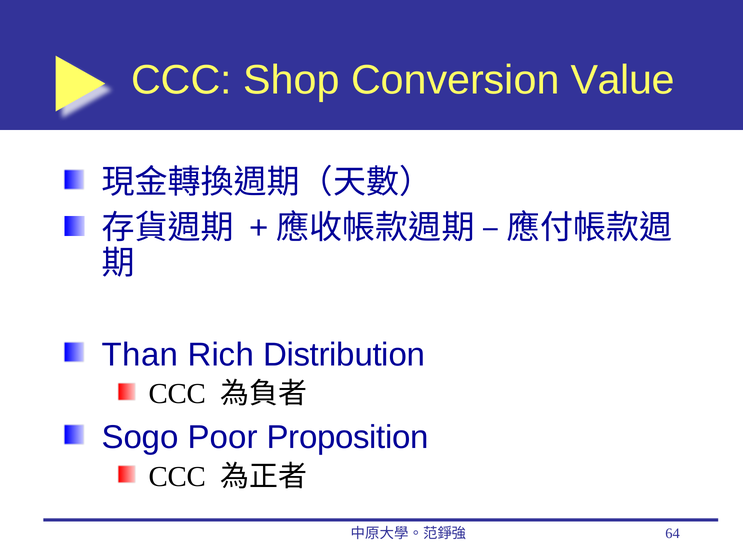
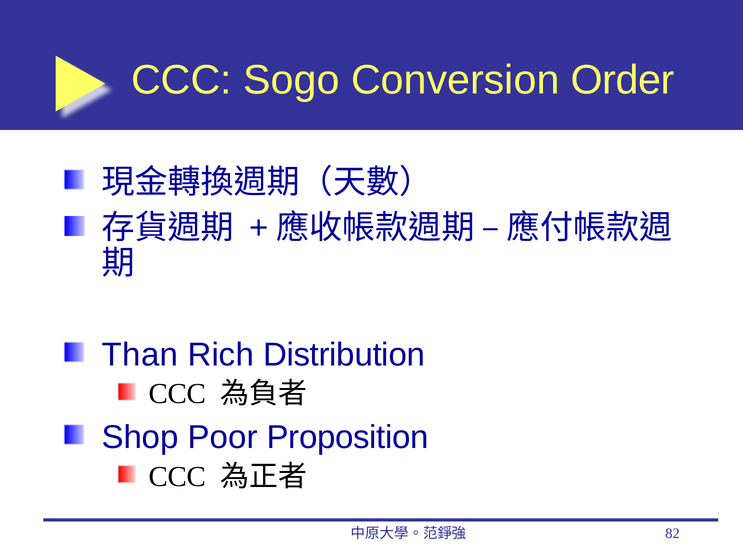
Shop: Shop -> Sogo (291, 80)
Value: Value -> Order (623, 80)
Sogo: Sogo -> Shop (140, 437)
64: 64 -> 82 (673, 533)
